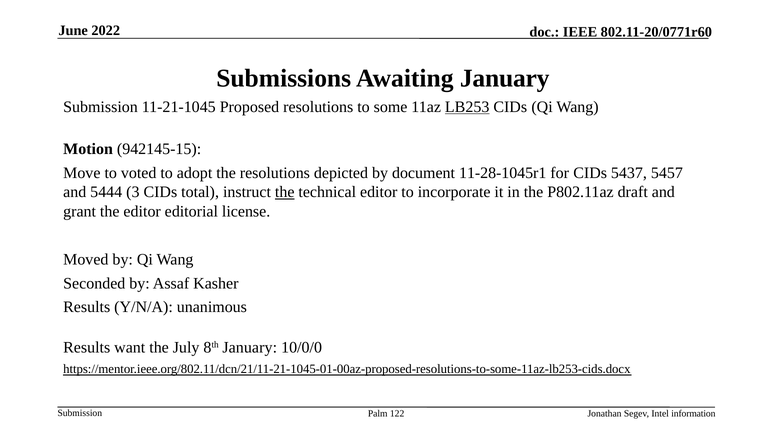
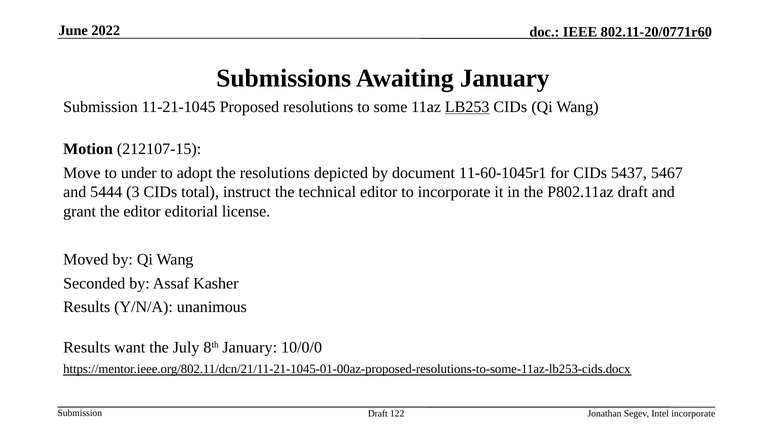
942145-15: 942145-15 -> 212107-15 (159, 149)
voted: voted -> under (139, 173)
11-28-1045r1: 11-28-1045r1 -> 11-60-1045r1 (503, 173)
5457: 5457 -> 5467 (667, 173)
the underline: present -> none (285, 192)
Palm: Palm -> Draft (378, 413)
Intel information: information -> incorporate (693, 413)
